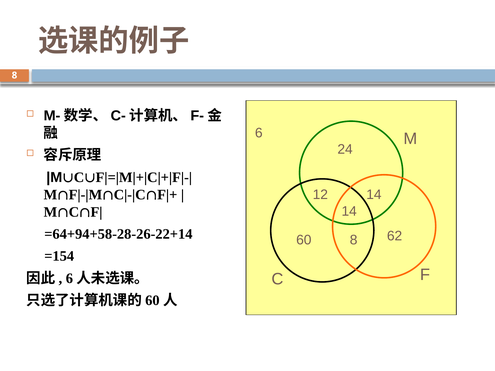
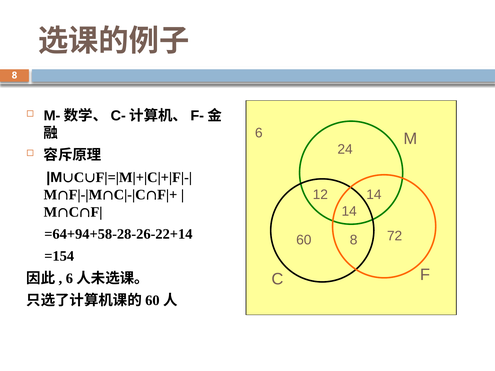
62: 62 -> 72 (395, 236)
